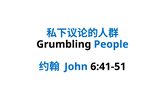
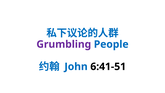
Grumbling colour: black -> purple (64, 44)
